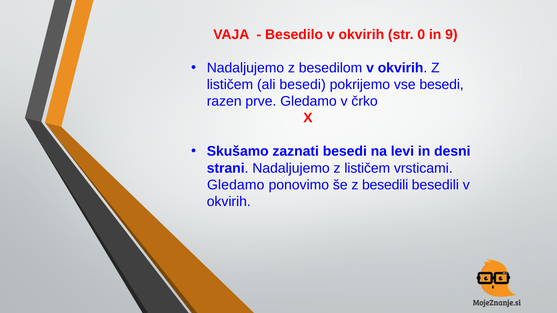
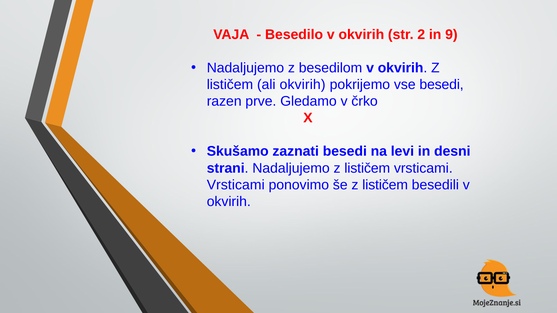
0: 0 -> 2 (421, 35)
ali besedi: besedi -> okvirih (303, 85)
Gledamo: Gledamo -> Vrsticami (236, 185)
še z besedili: besedili -> lističem (385, 185)
